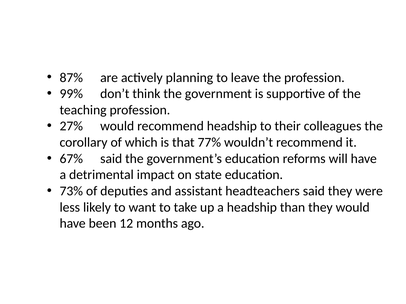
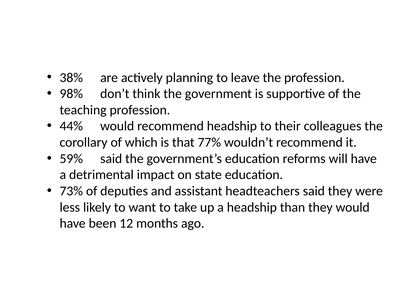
87%: 87% -> 38% (71, 78)
99%: 99% -> 98% (71, 94)
27%: 27% -> 44% (71, 126)
67%: 67% -> 59% (71, 159)
